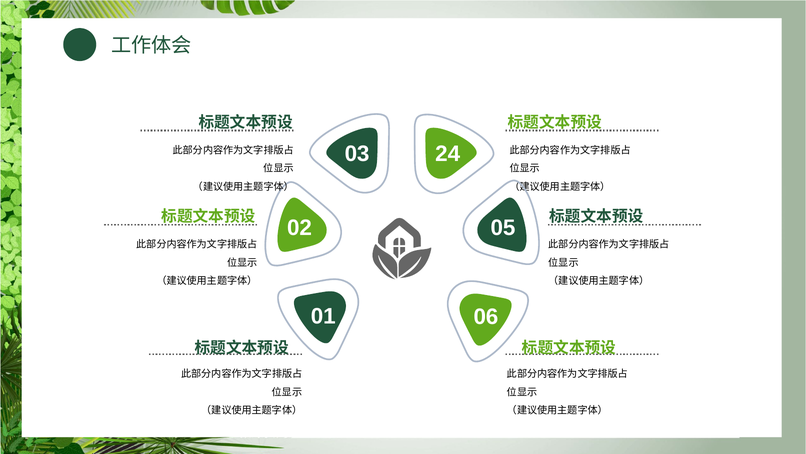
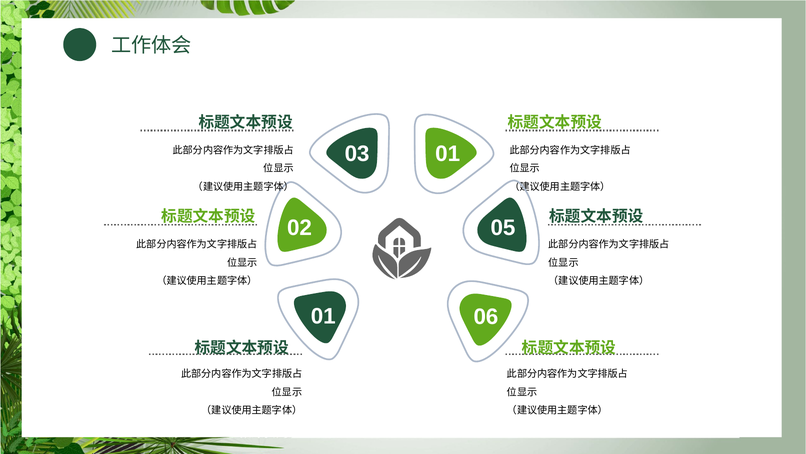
03 24: 24 -> 01 (448, 154)
